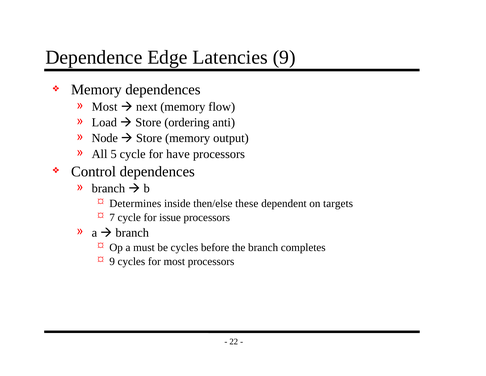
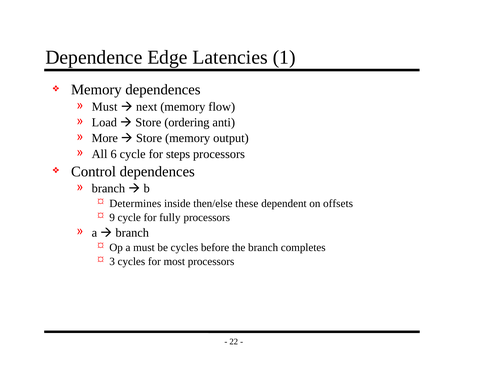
Latencies 9: 9 -> 1 (284, 57)
Most: Most -> Must (105, 107)
Node: Node -> More (105, 138)
5: 5 -> 6 (114, 154)
have: have -> steps (178, 154)
targets: targets -> offsets (338, 203)
7: 7 -> 9 (112, 217)
issue: issue -> fully (170, 217)
9: 9 -> 3 (112, 261)
